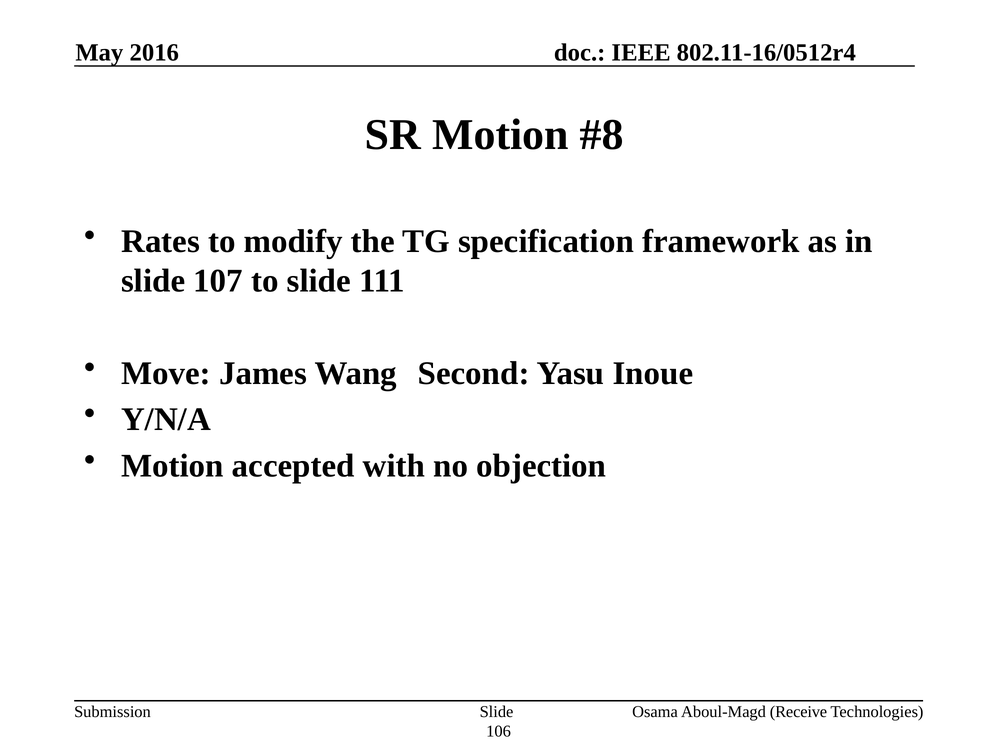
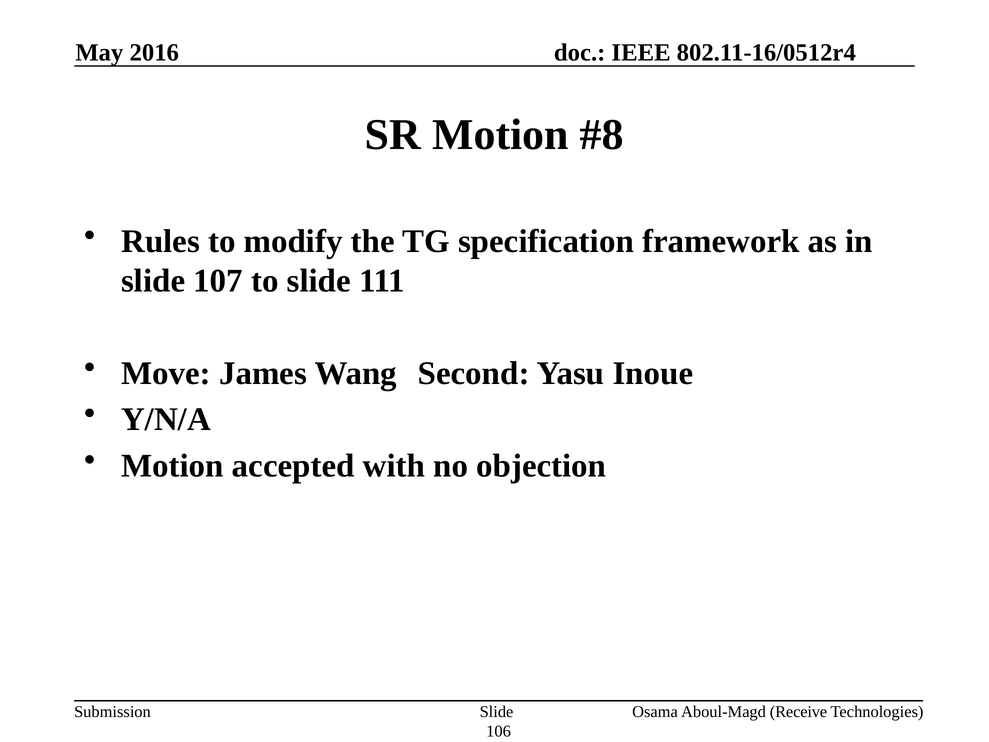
Rates: Rates -> Rules (161, 241)
